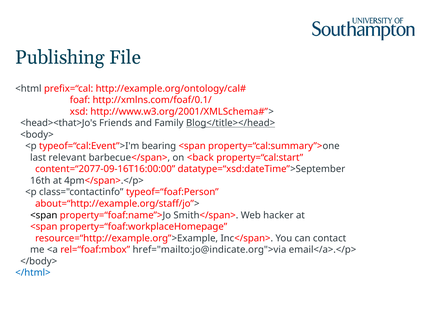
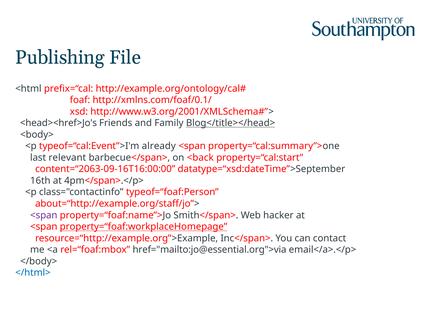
<head><that>Jo's: <head><that>Jo's -> <head><href>Jo's (59, 123)
bearing: bearing -> already (159, 146)
content=“2077-09-16T16:00:00: content=“2077-09-16T16:00:00 -> content=“2063-09-16T16:00:00 (105, 169)
<span colour: black -> purple (44, 215)
property=“foaf:workplaceHomepage underline: none -> present (144, 227)
href="mailto:jo@indicate.org">via: href="mailto:jo@indicate.org">via -> href="mailto:jo@essential.org">via (210, 250)
